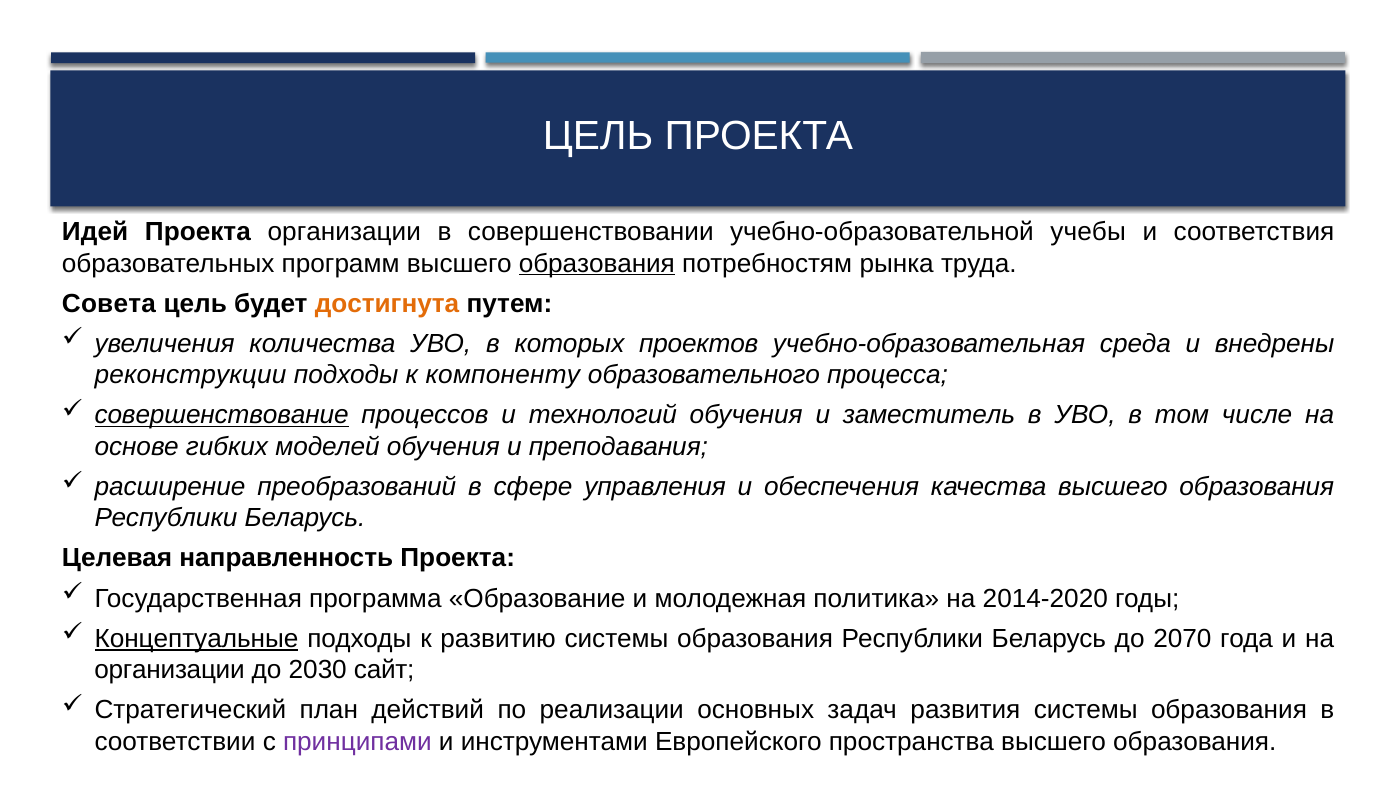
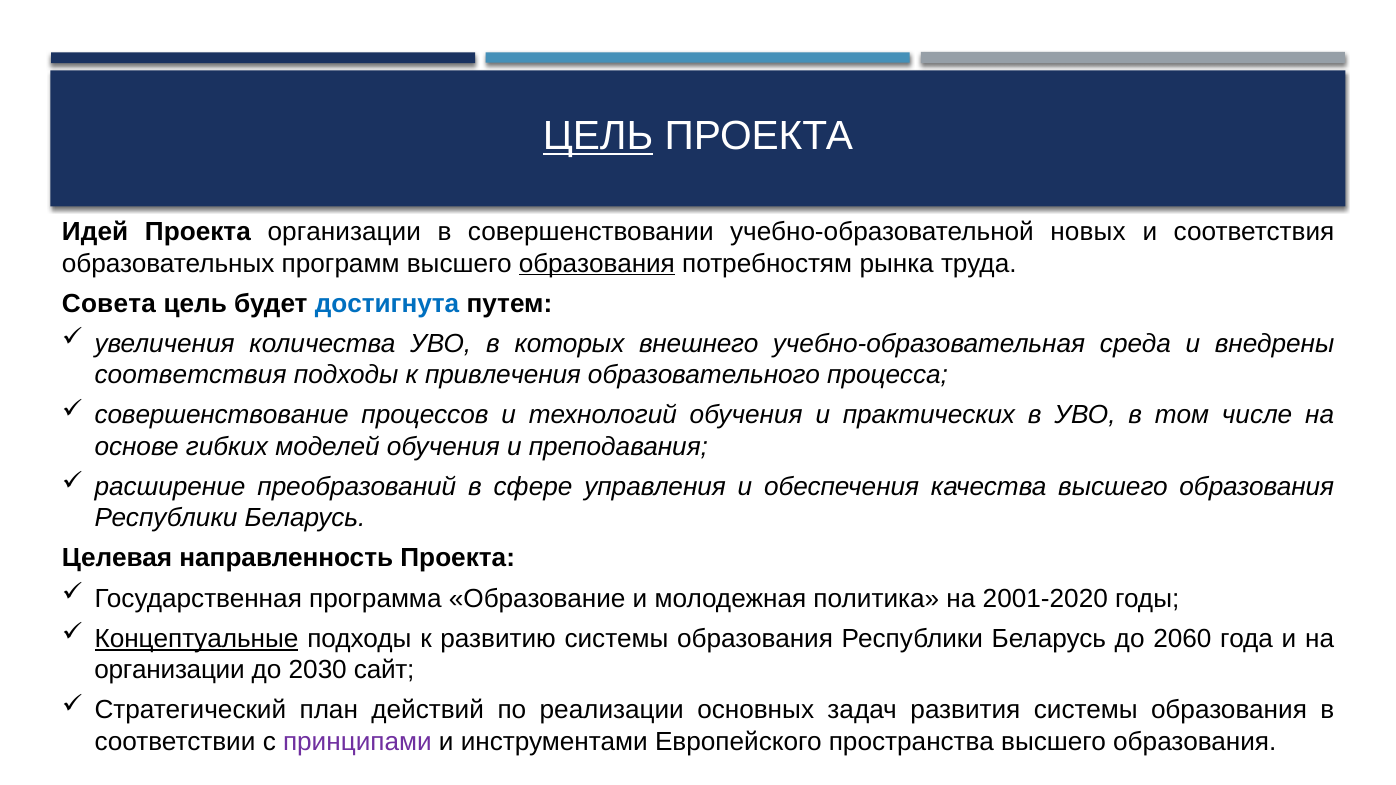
ЦЕЛЬ underline: none -> present (598, 136)
учебы: учебы -> новых (1088, 232)
достигнута colour: orange -> blue (387, 304)
проектов: проектов -> внешнего (699, 344)
реконструкции: реконструкции -> соответствия (191, 375)
компоненту: компоненту -> привлечения (503, 375)
совершенствование underline: present -> none (222, 415)
заместитель: заместитель -> практических (929, 415)
2014-2020: 2014-2020 -> 2001-2020 (1045, 599)
2070: 2070 -> 2060 (1182, 639)
